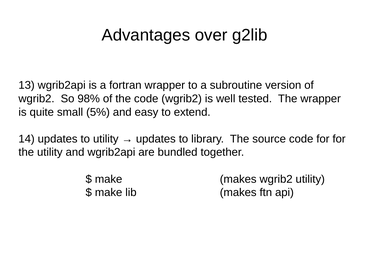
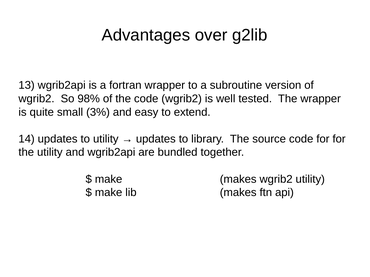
5%: 5% -> 3% (98, 112)
